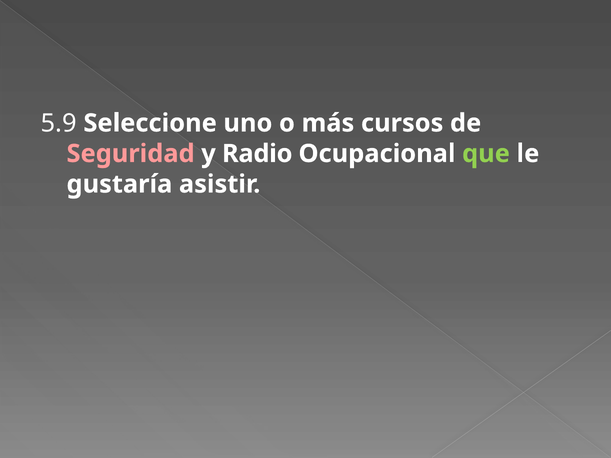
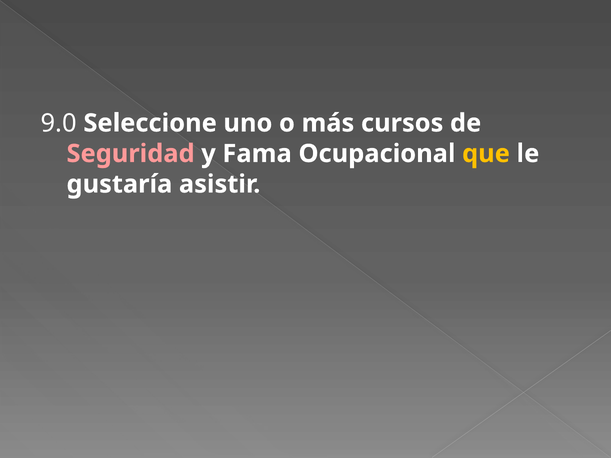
5.9: 5.9 -> 9.0 (59, 123)
Radio: Radio -> Fama (257, 154)
que colour: light green -> yellow (486, 154)
